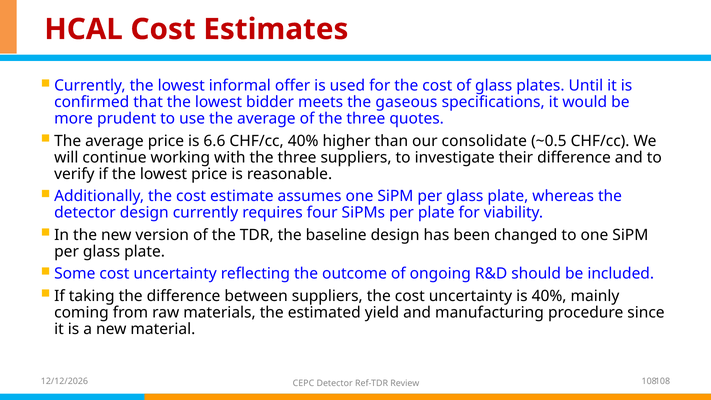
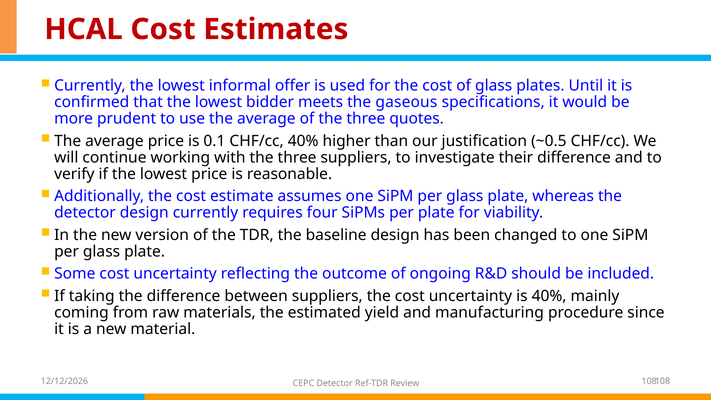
6.6: 6.6 -> 0.1 (214, 141)
consolidate: consolidate -> justification (484, 141)
